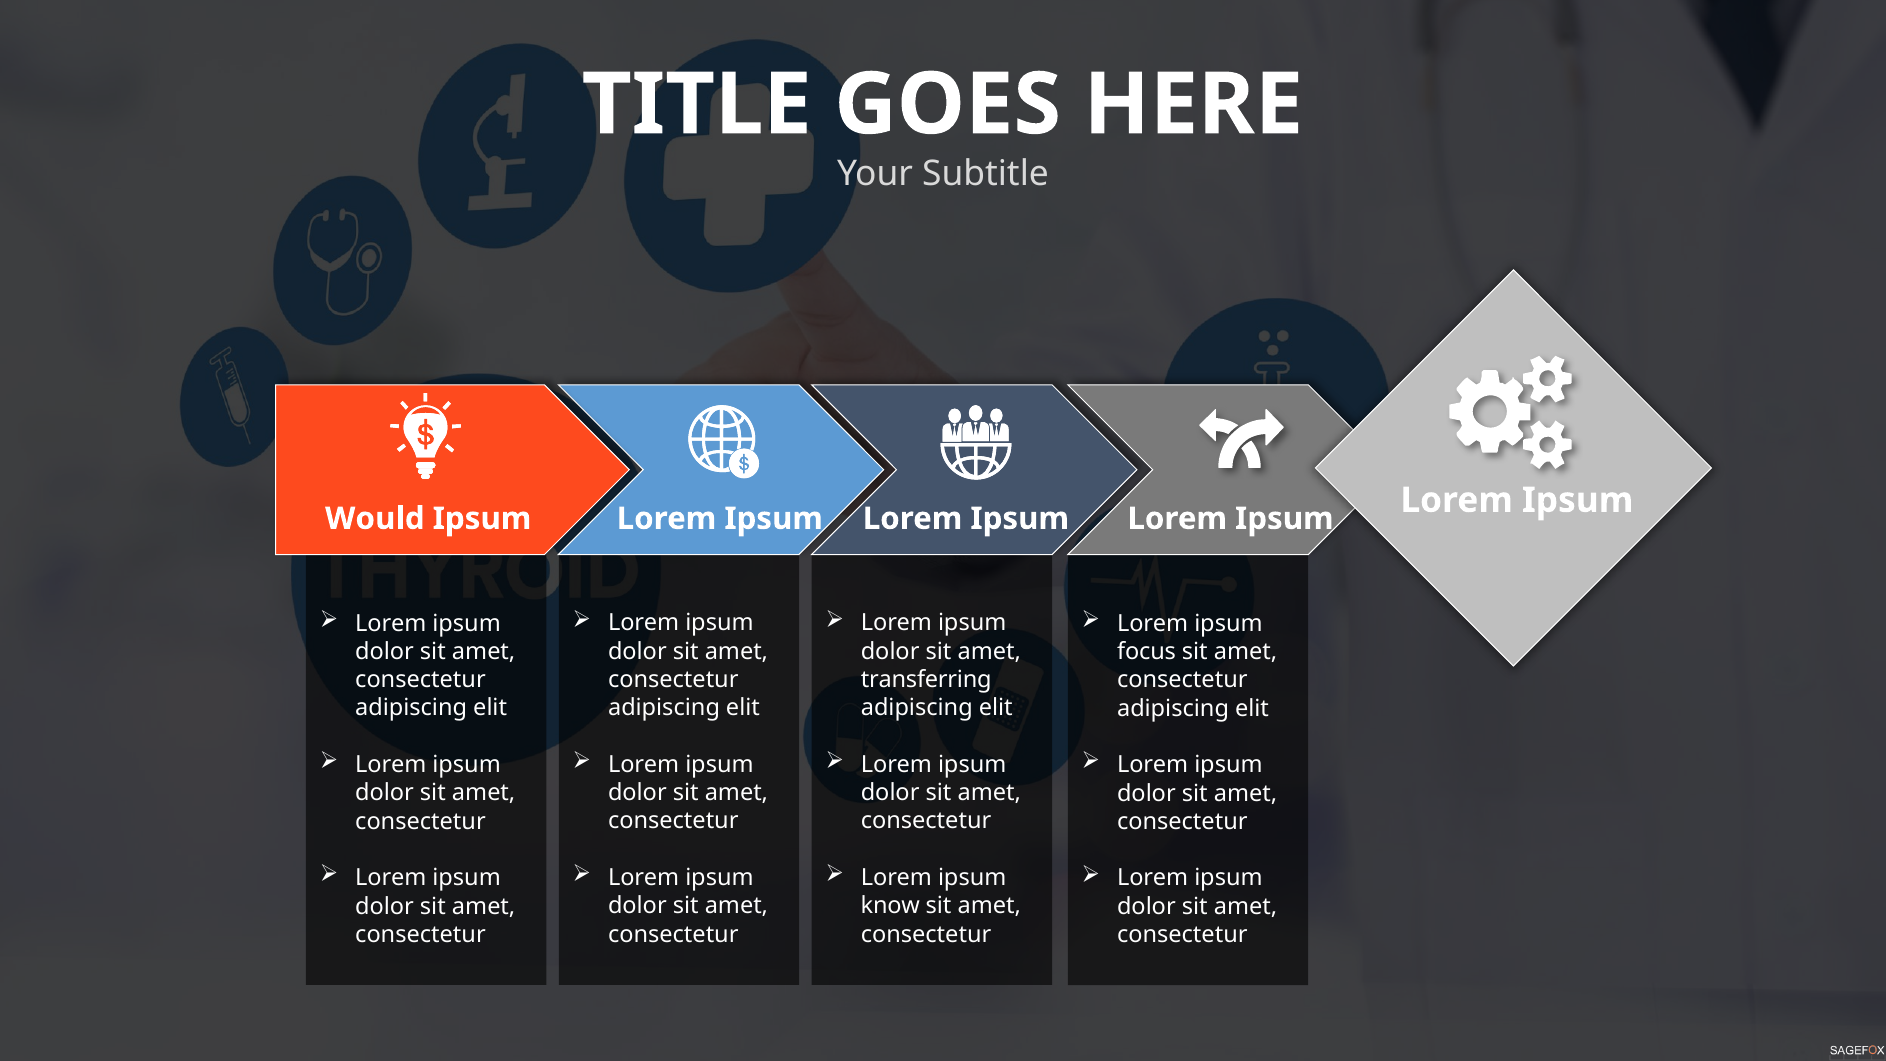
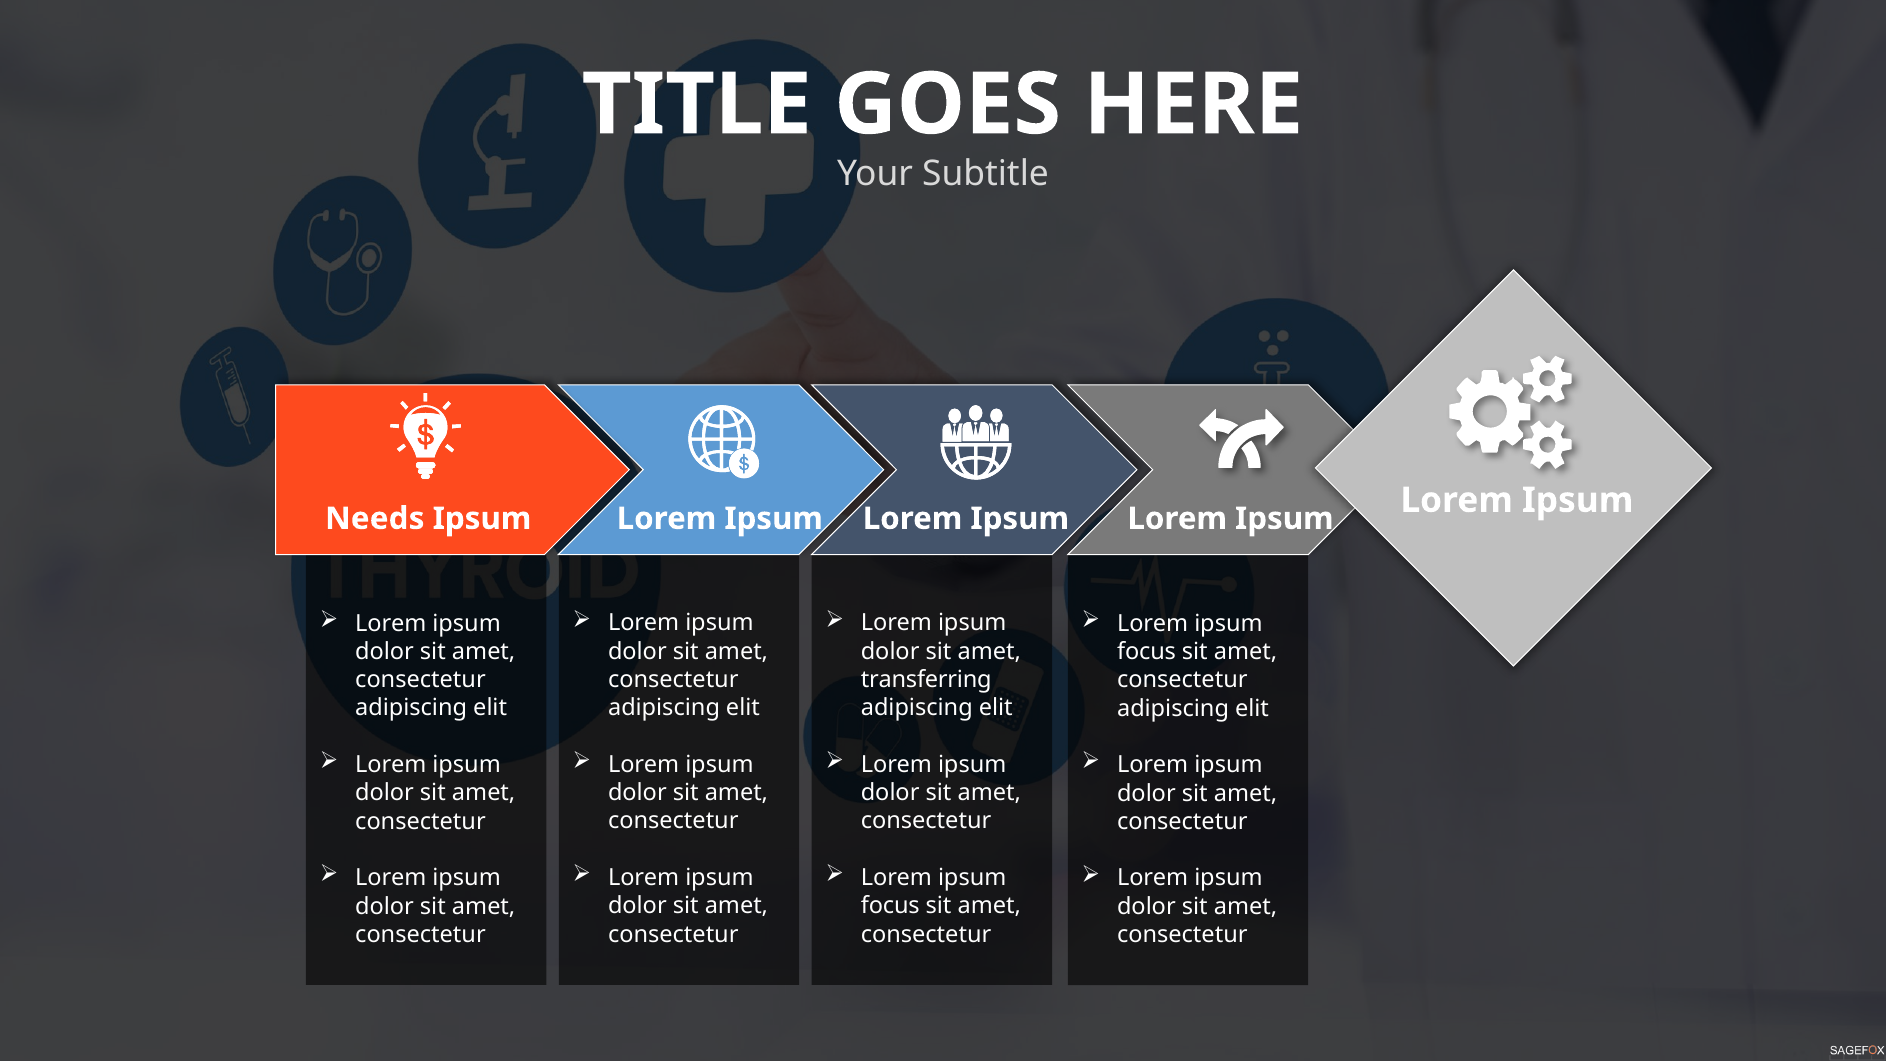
Would: Would -> Needs (375, 519)
know: know -> focus (890, 906)
